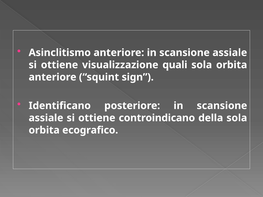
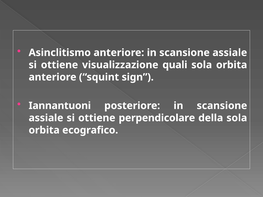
Identificano: Identificano -> Iannantuoni (60, 106)
controindicano: controindicano -> perpendicolare (157, 118)
